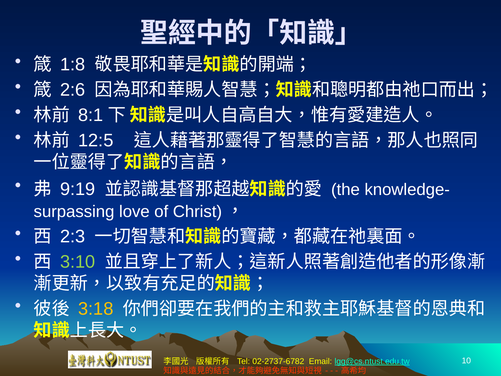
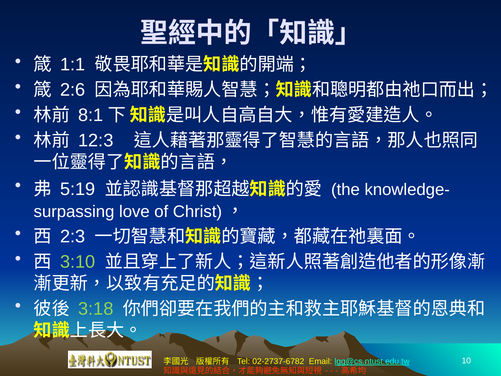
1:8: 1:8 -> 1:1 (73, 64)
12:5: 12:5 -> 12:3 (96, 140)
9:19: 9:19 -> 5:19 (78, 189)
3:18 colour: yellow -> light green (96, 309)
